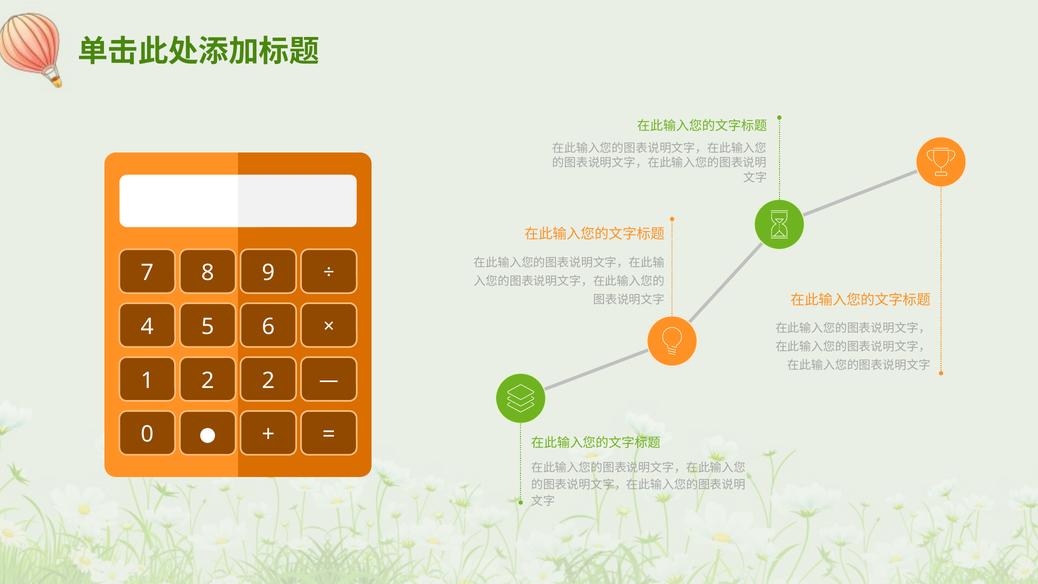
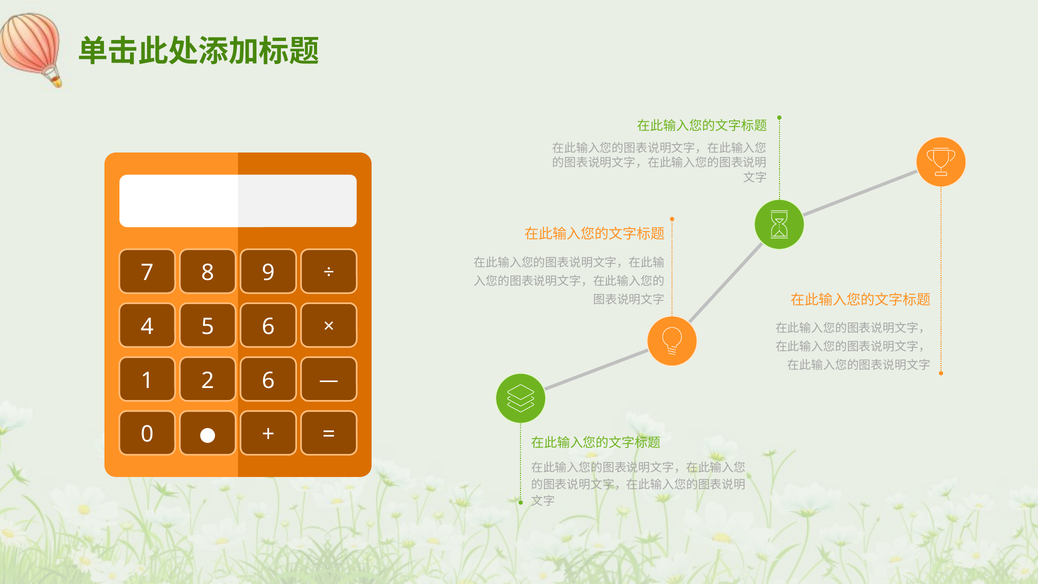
2 2: 2 -> 6 (268, 380)
